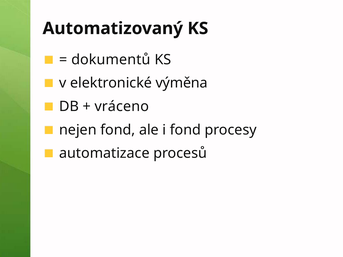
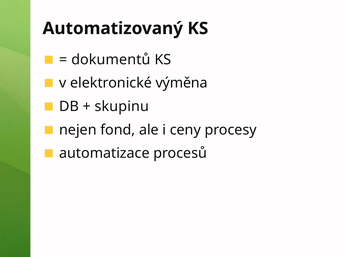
vráceno: vráceno -> skupinu (122, 107)
i fond: fond -> ceny (185, 130)
